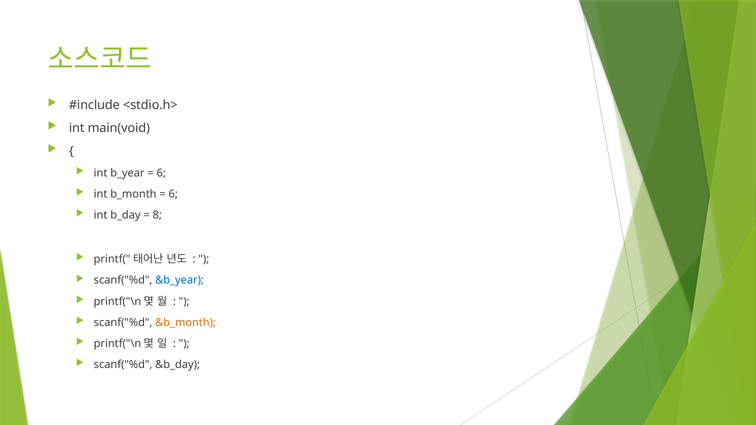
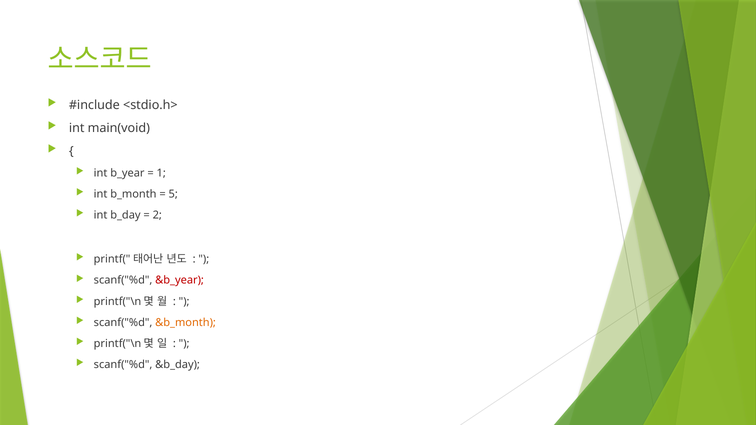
6: 6 -> 1 (161, 173)
6: 6 -> 5 (173, 194)
8: 8 -> 2 (157, 215)
&b_year colour: blue -> red (180, 280)
